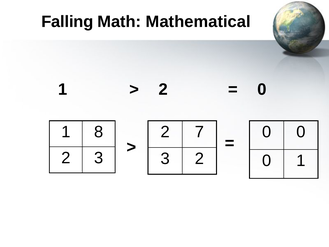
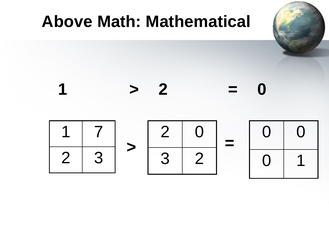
Falling: Falling -> Above (67, 22)
8: 8 -> 7 (99, 132)
7: 7 -> 0 (199, 132)
